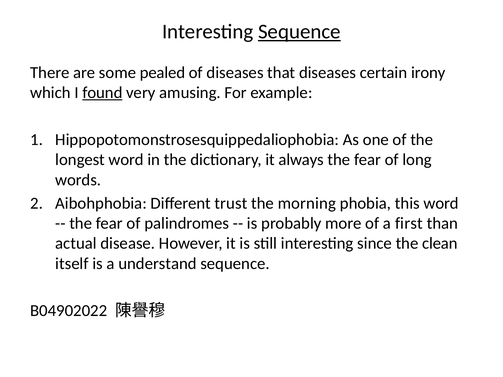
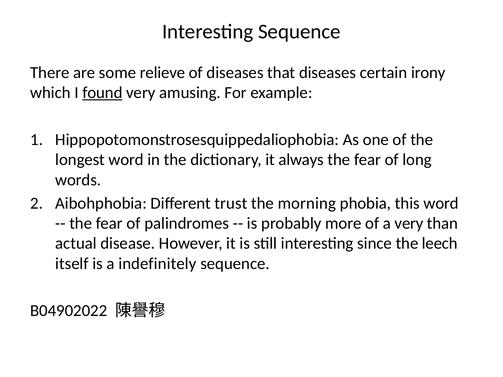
Sequence underline: present -> none (299, 32)
pealed: pealed -> relieve (163, 73)
a first: first -> very (409, 224)
clean: clean -> leech (440, 244)
understand: understand -> indefinitely (157, 264)
